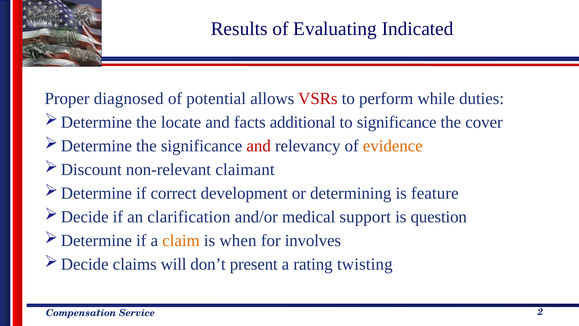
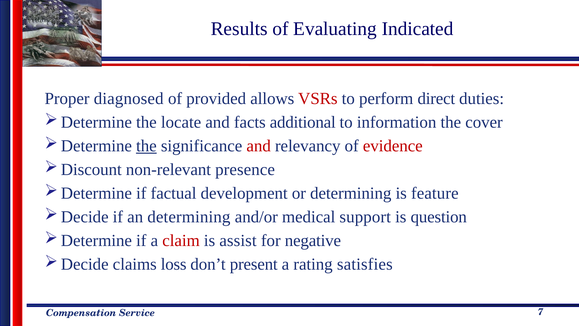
potential: potential -> provided (216, 98)
while: while -> direct (436, 98)
to significance: significance -> information (397, 122)
the underline: none -> present (146, 146)
evidence colour: orange -> red (393, 146)
claimant: claimant -> presence (245, 169)
correct: correct -> factual (174, 193)
an clarification: clarification -> determining (189, 217)
claim colour: orange -> red (181, 240)
when: when -> assist (238, 240)
involves: involves -> negative (313, 240)
will: will -> loss (174, 264)
twisting: twisting -> satisfies (365, 264)
2: 2 -> 7 (540, 312)
